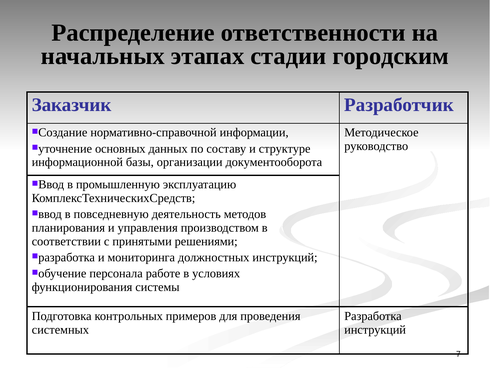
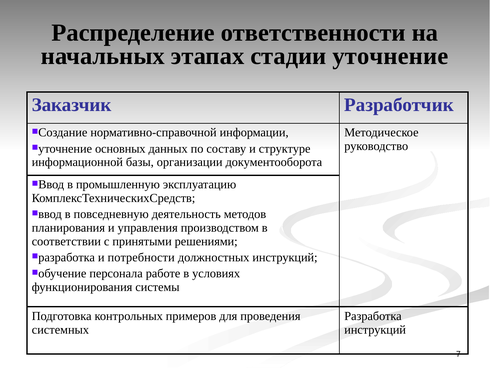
стадии городским: городским -> уточнение (390, 56)
мониторинга: мониторинга -> потребности (141, 257)
